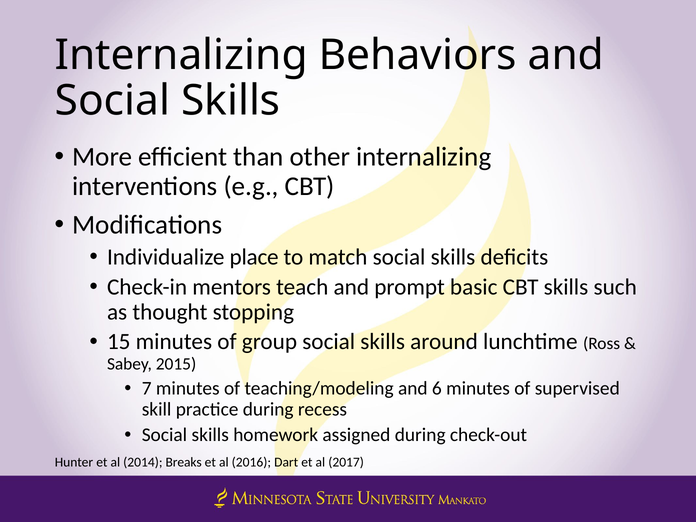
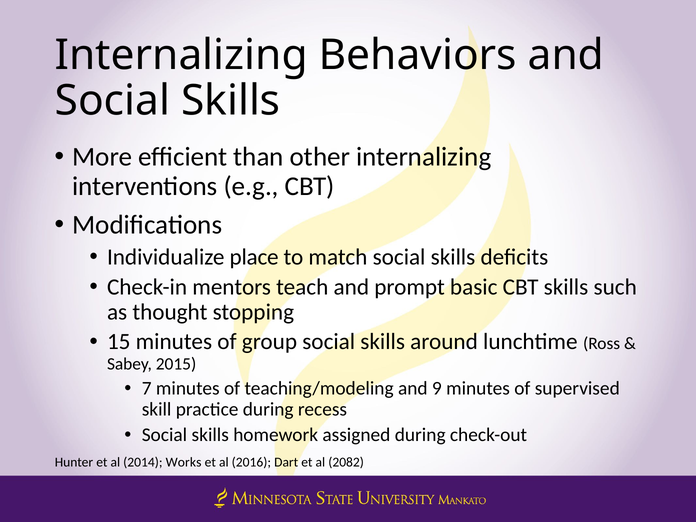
6: 6 -> 9 (437, 388)
Breaks: Breaks -> Works (184, 462)
2017: 2017 -> 2082 (346, 462)
